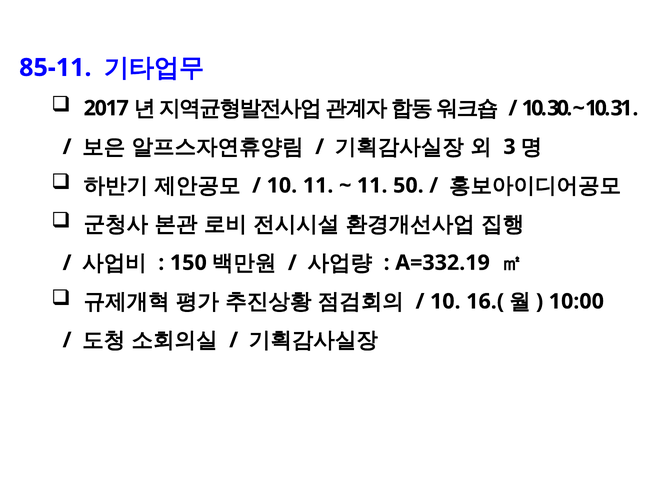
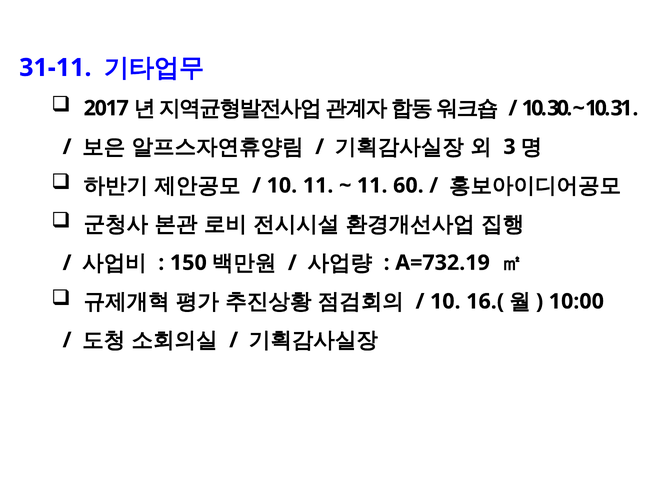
85-11: 85-11 -> 31-11 (55, 68)
50: 50 -> 60 (408, 186)
A=332.19: A=332.19 -> A=732.19 (443, 263)
